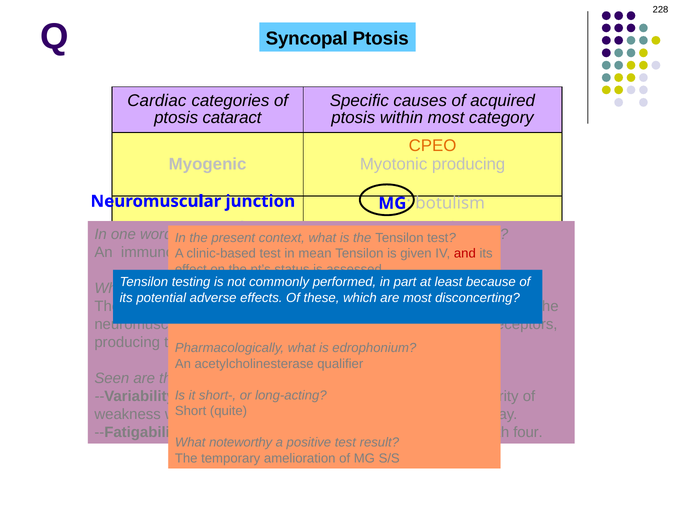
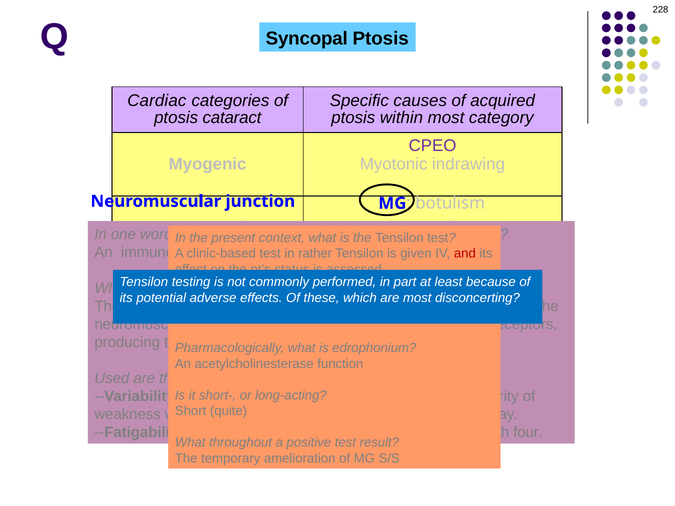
CPEO colour: orange -> purple (433, 146)
Myotonic producing: producing -> indrawing (469, 165)
mean: mean -> rather (315, 254)
qualifier: qualifier -> function (340, 364)
Seen: Seen -> Used (112, 379)
What noteworthy: noteworthy -> throughout (241, 443)
